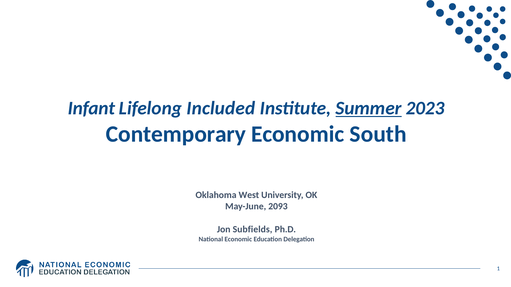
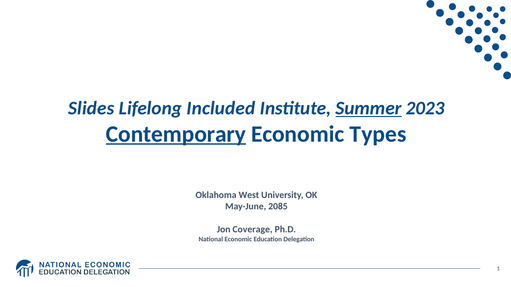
Infant: Infant -> Slides (91, 108)
Contemporary underline: none -> present (176, 134)
South: South -> Types (378, 134)
2093: 2093 -> 2085 (278, 207)
Subfields: Subfields -> Coverage (253, 230)
